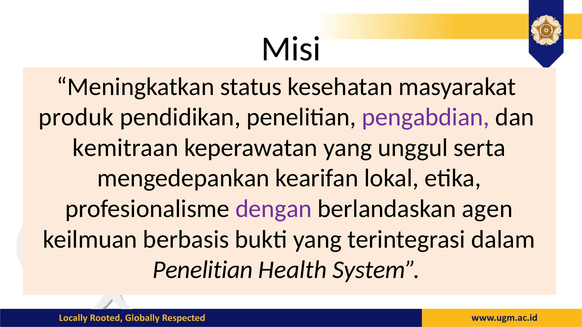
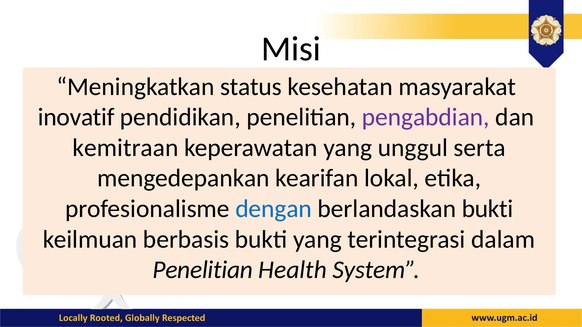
produk: produk -> inovatif (76, 117)
dengan colour: purple -> blue (274, 209)
berlandaskan agen: agen -> bukti (488, 209)
